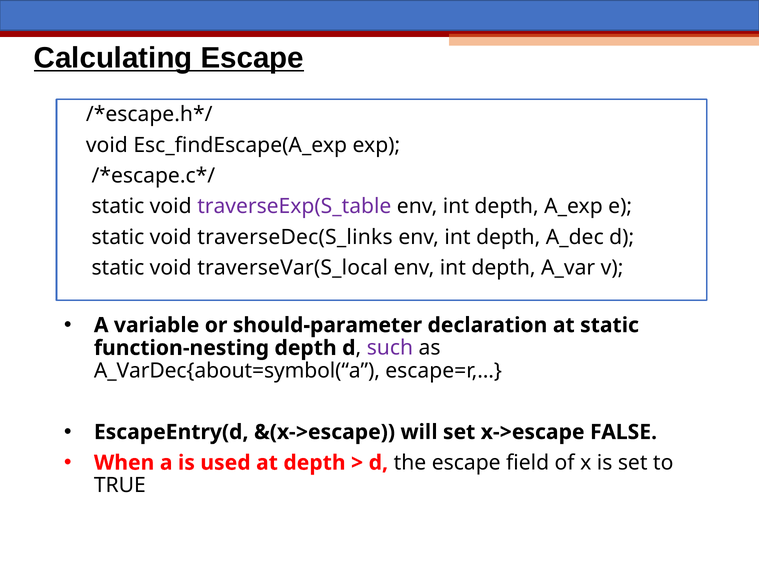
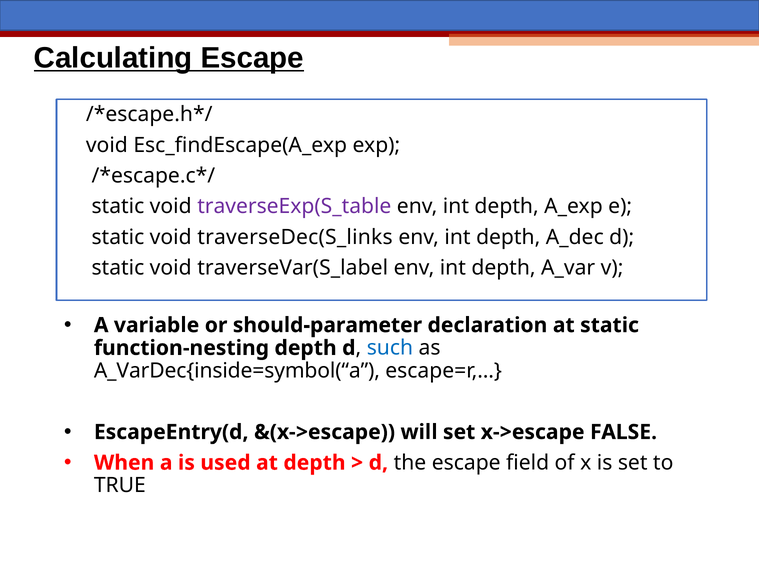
traverseVar(S_local: traverseVar(S_local -> traverseVar(S_label (293, 268)
such colour: purple -> blue (390, 348)
A_VarDec{about=symbol(“a: A_VarDec{about=symbol(“a -> A_VarDec{inside=symbol(“a (237, 371)
